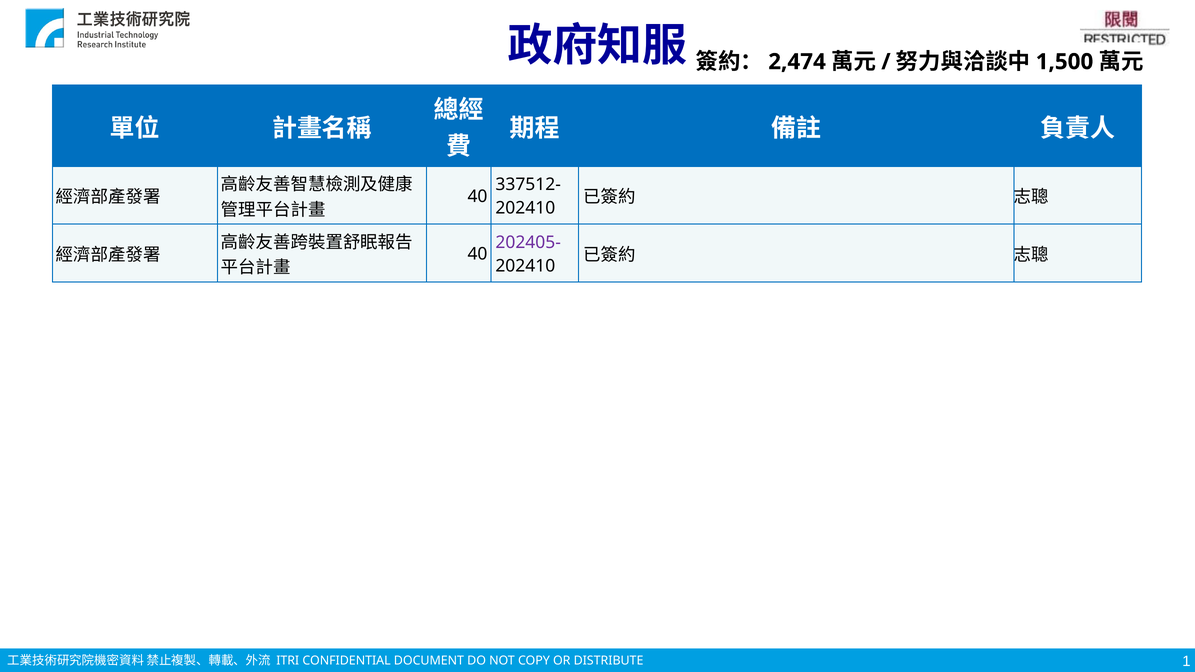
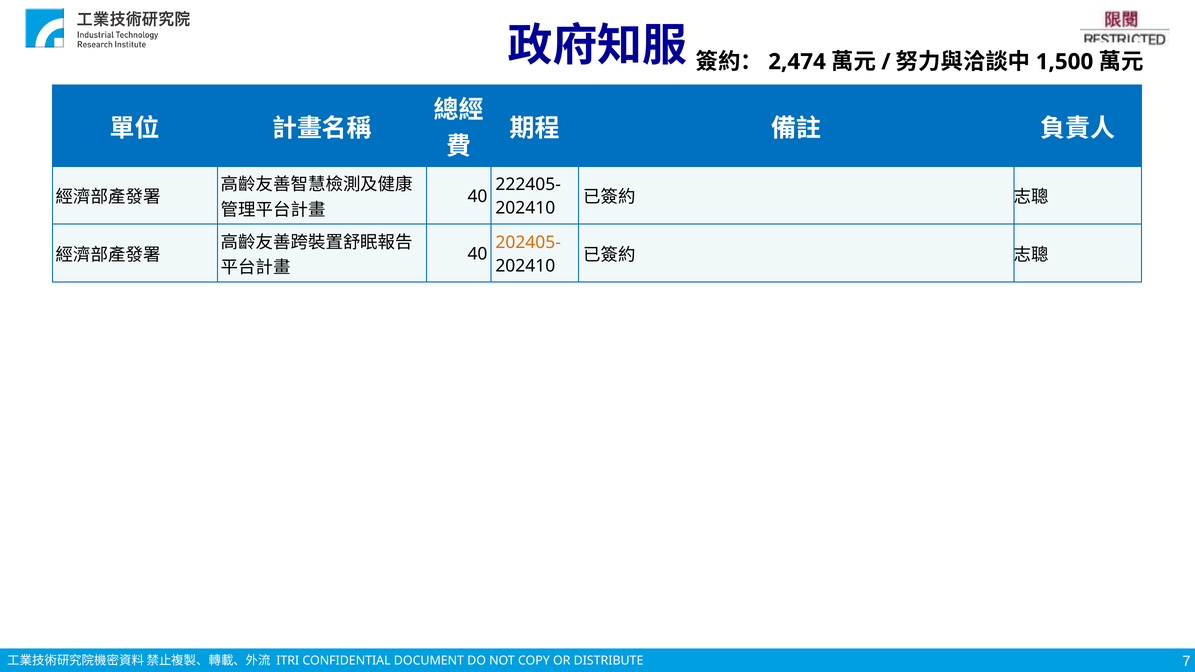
337512-: 337512- -> 222405- (528, 184)
202405- colour: purple -> orange (528, 242)
1: 1 -> 7 (1186, 662)
